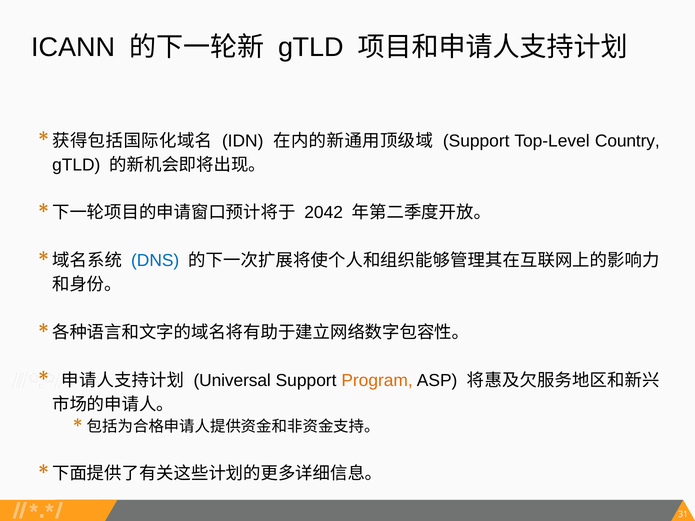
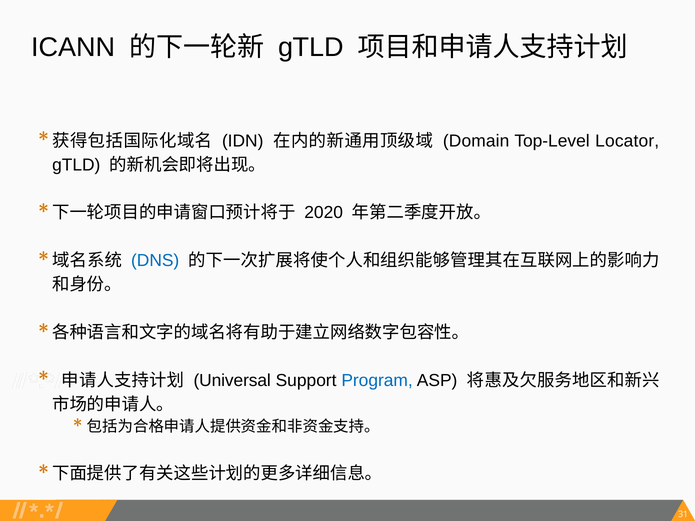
Support: Support -> Domain (476, 141)
Country: Country -> Locator (627, 141)
2042: 2042 -> 2020 (324, 213)
Program colour: orange -> blue (377, 381)
